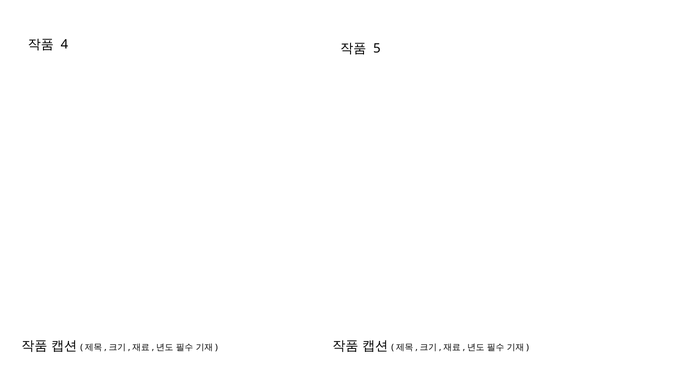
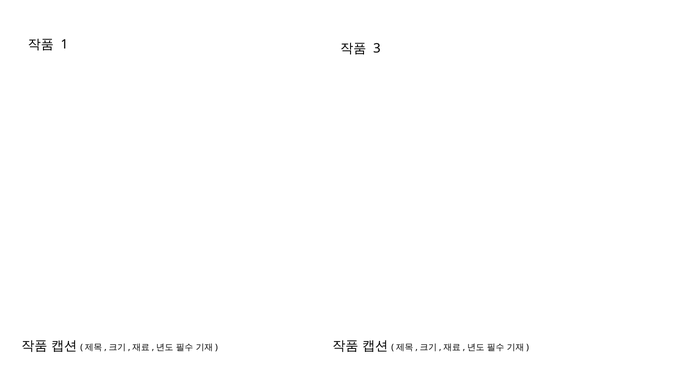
4: 4 -> 1 (64, 44)
5: 5 -> 3 (377, 48)
